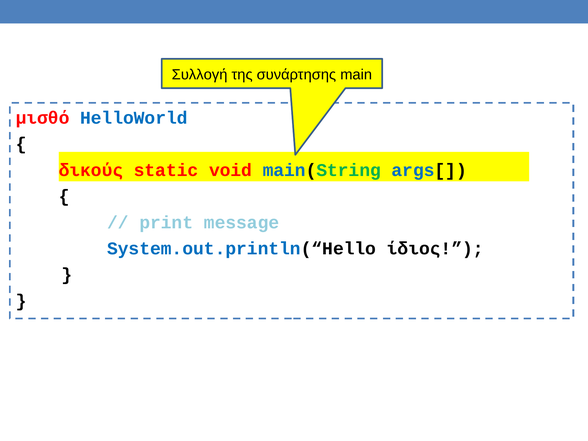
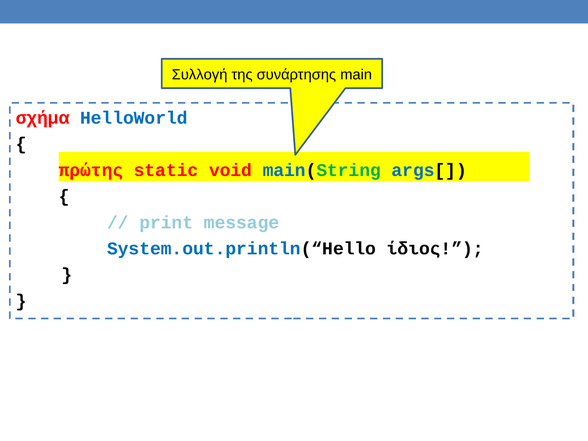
μισθό: μισθό -> σχήμα (43, 118)
δικούς: δικούς -> πρώτης (91, 170)
